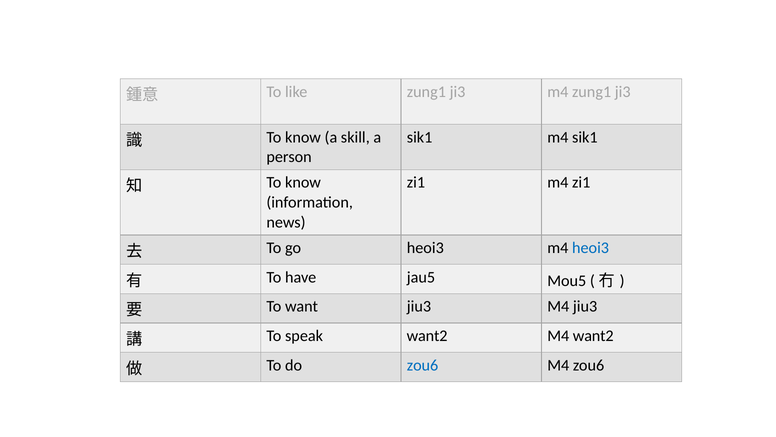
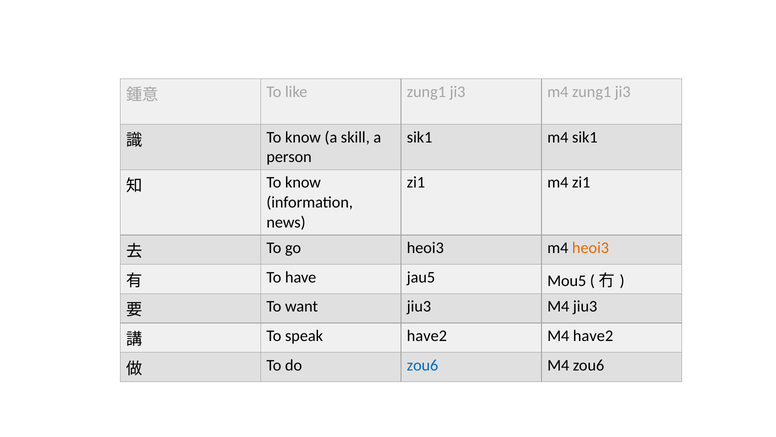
heoi3 colour: blue -> orange (591, 248)
speak want2: want2 -> have2 (427, 336)
M4 want2: want2 -> have2 (593, 336)
